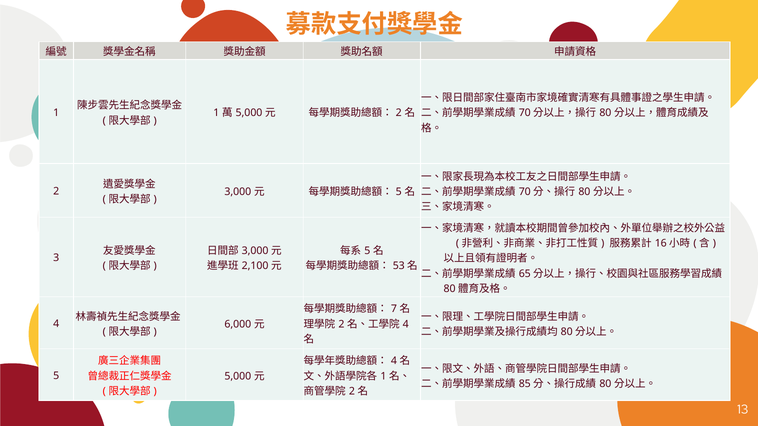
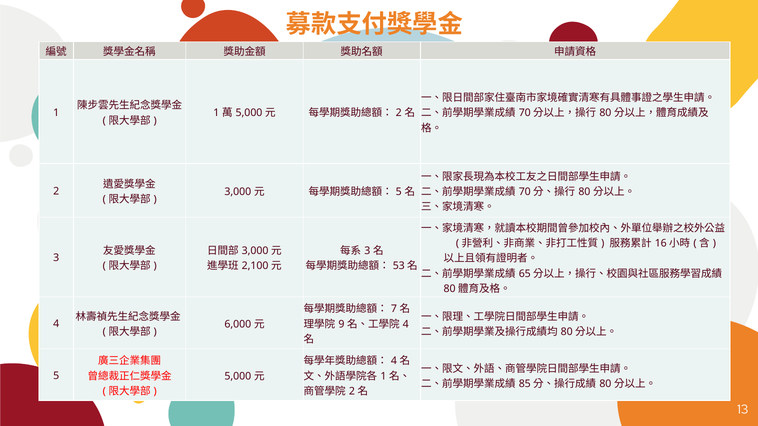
5: 5 -> 3 (367, 251)
2: 2 -> 9 (341, 324)
